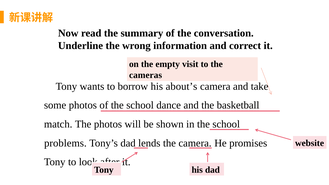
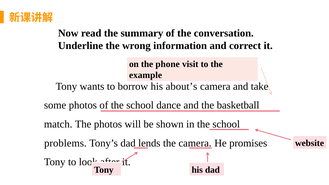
empty: empty -> phone (168, 64)
cameras: cameras -> example (146, 75)
